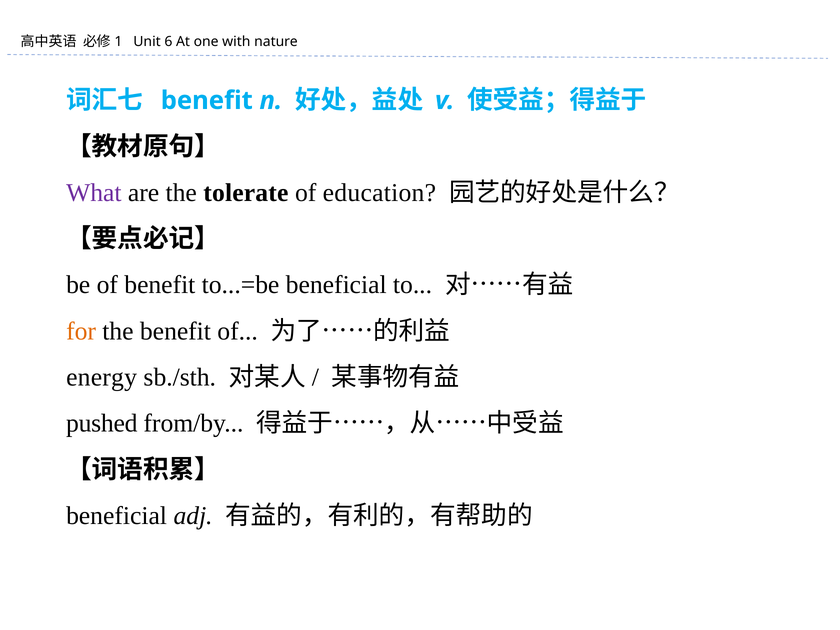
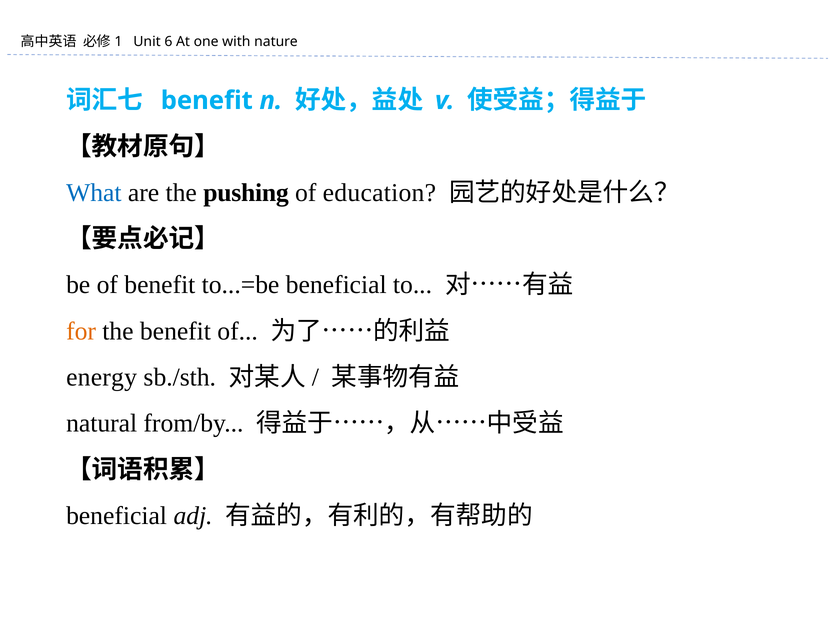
What colour: purple -> blue (94, 193)
tolerate: tolerate -> pushing (246, 193)
pushed: pushed -> natural (102, 423)
